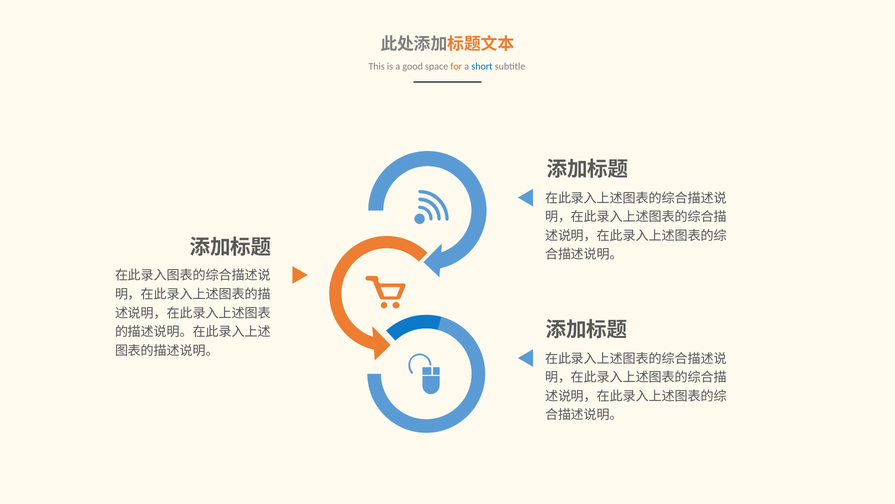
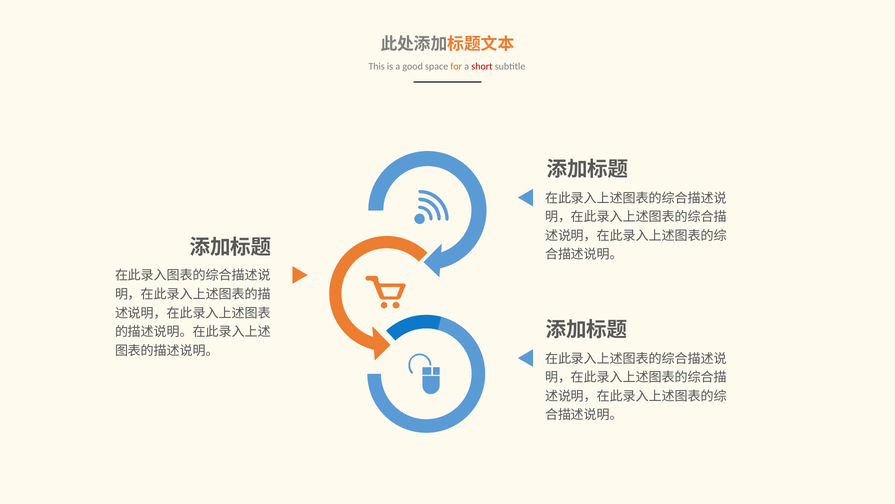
short colour: blue -> red (482, 67)
